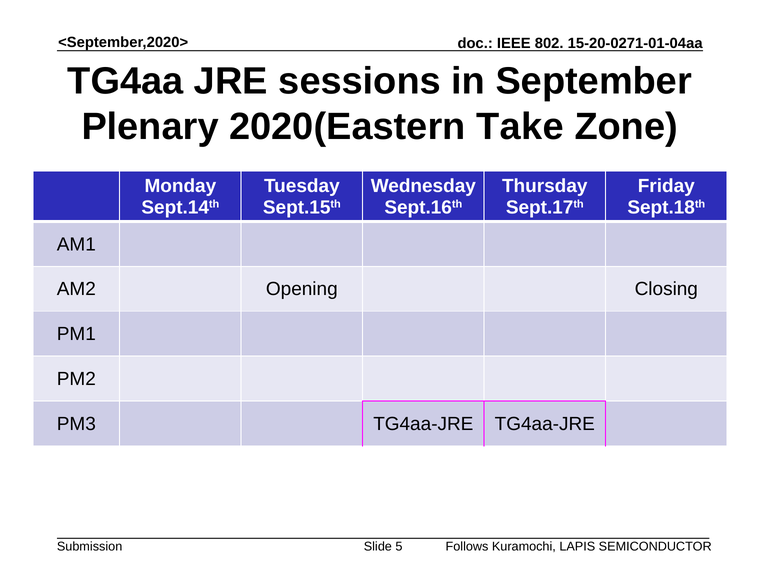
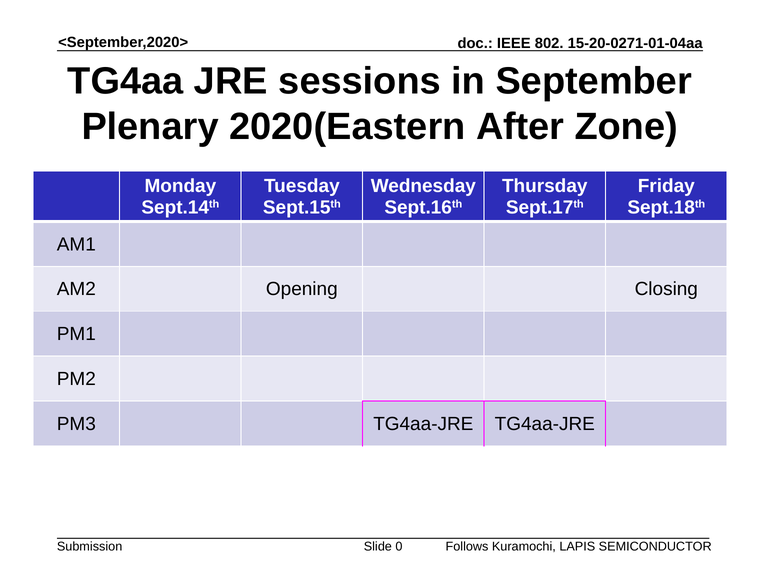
Take: Take -> After (520, 127)
5: 5 -> 0 (399, 547)
